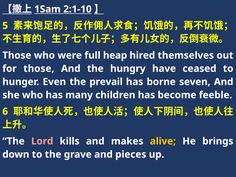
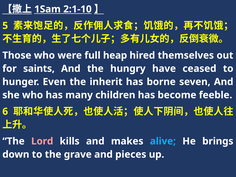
for those: those -> saints (39, 69)
prevail: prevail -> inherit (106, 82)
alive colour: yellow -> light blue (163, 141)
